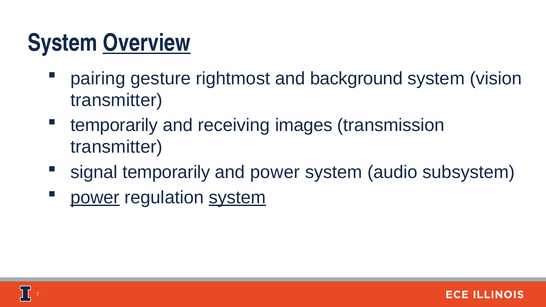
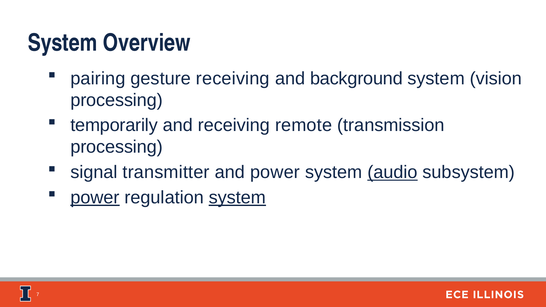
Overview underline: present -> none (147, 43)
gesture rightmost: rightmost -> receiving (233, 78)
transmitter: transmitter -> processing (117, 100)
images: images -> remote (304, 125)
transmitter: transmitter -> processing (117, 147)
signal temporarily: temporarily -> transmitter (166, 172)
audio underline: none -> present (392, 172)
